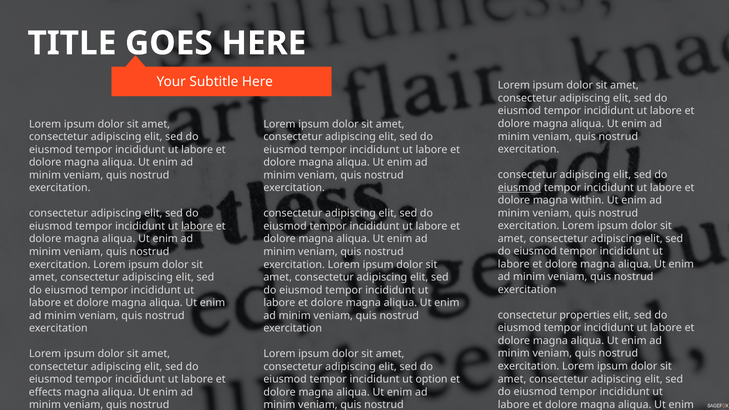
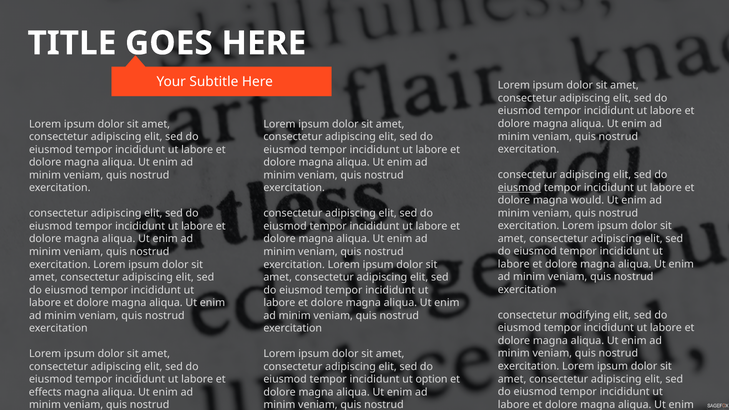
within: within -> would (587, 200)
labore underline: present -> none (197, 226)
properties: properties -> modifying (585, 315)
